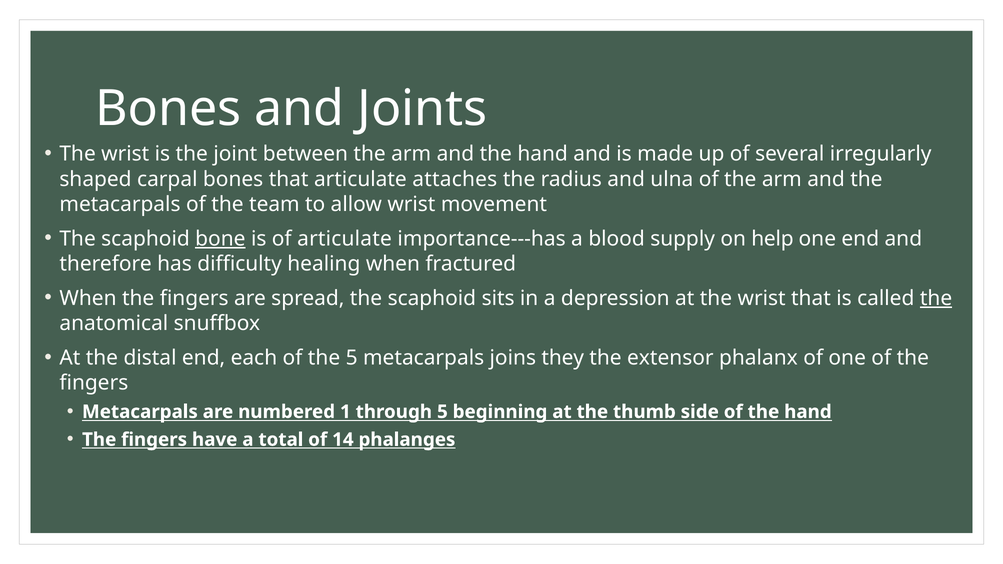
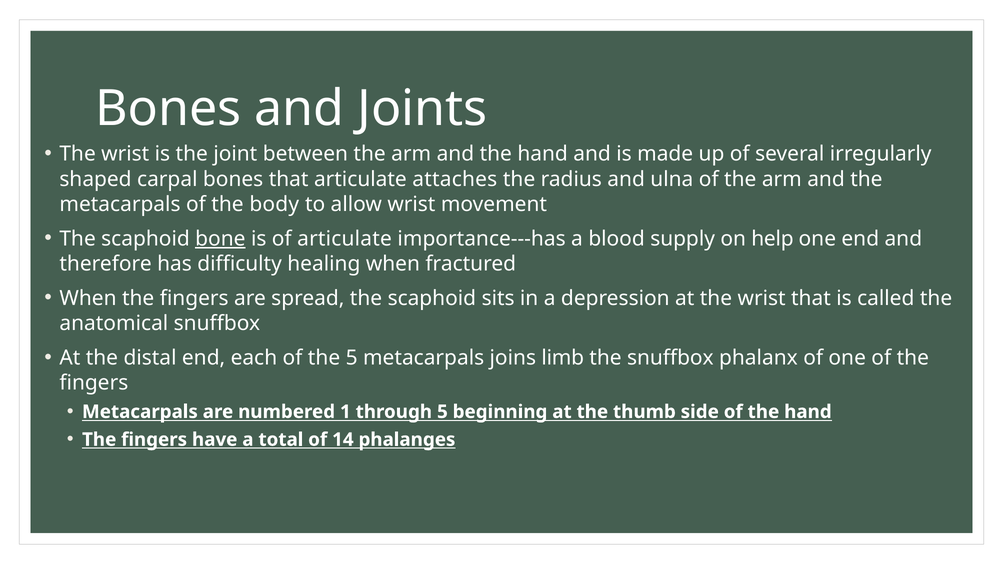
team: team -> body (274, 204)
the underline: present -> none (936, 298)
they: they -> limb (563, 358)
the extensor: extensor -> snuffbox (670, 358)
